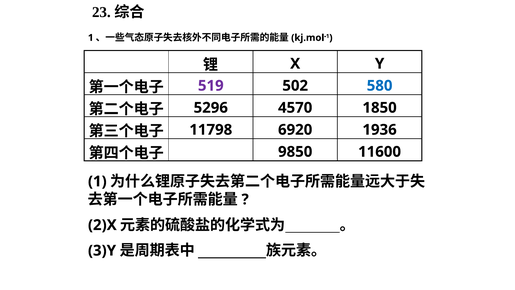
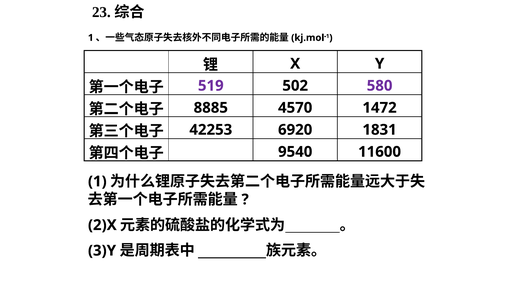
580 colour: blue -> purple (380, 86)
5296: 5296 -> 8885 (211, 108)
1850: 1850 -> 1472 (380, 108)
11798: 11798 -> 42253 (211, 130)
1936: 1936 -> 1831 (380, 130)
9850: 9850 -> 9540 (295, 152)
